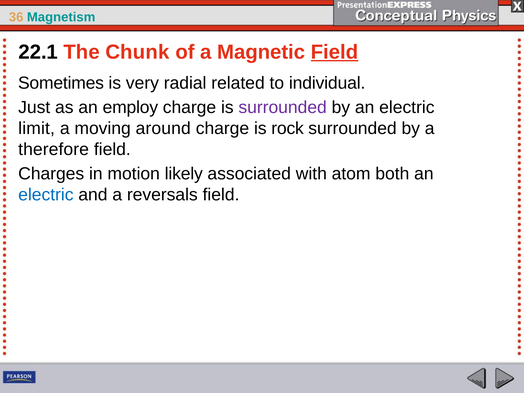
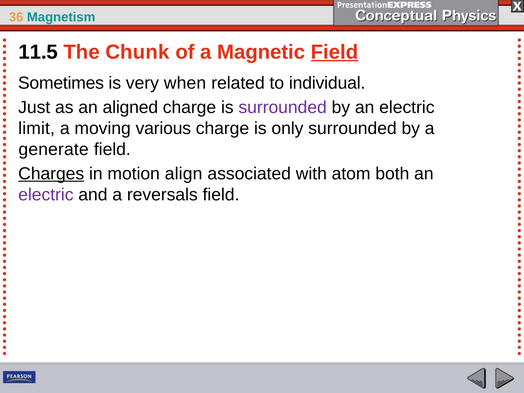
22.1: 22.1 -> 11.5 (38, 52)
radial: radial -> when (185, 83)
employ: employ -> aligned (130, 107)
around: around -> various (163, 128)
rock: rock -> only (287, 128)
therefore: therefore -> generate (54, 149)
Charges underline: none -> present (51, 174)
likely: likely -> align (184, 174)
electric colour: blue -> purple (46, 195)
